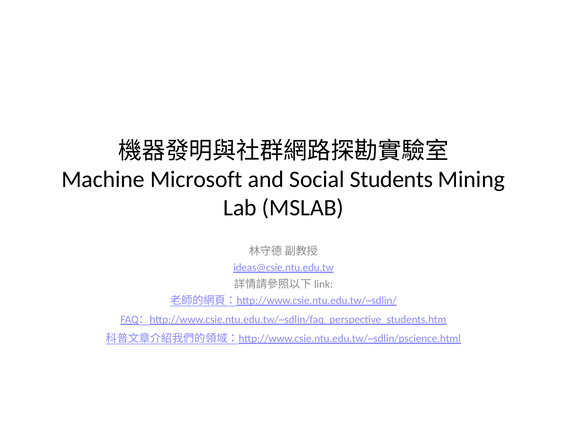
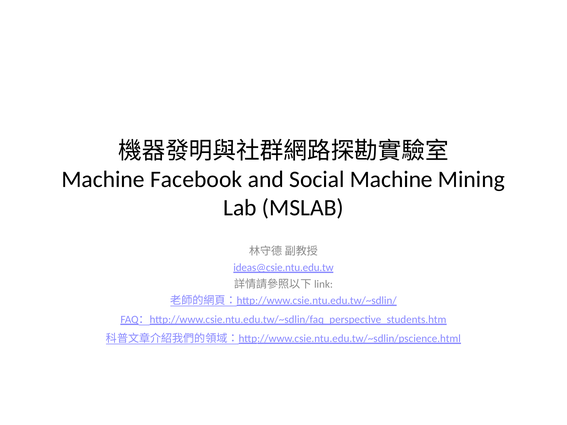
Microsoft: Microsoft -> Facebook (196, 179)
Social Students: Students -> Machine (391, 179)
